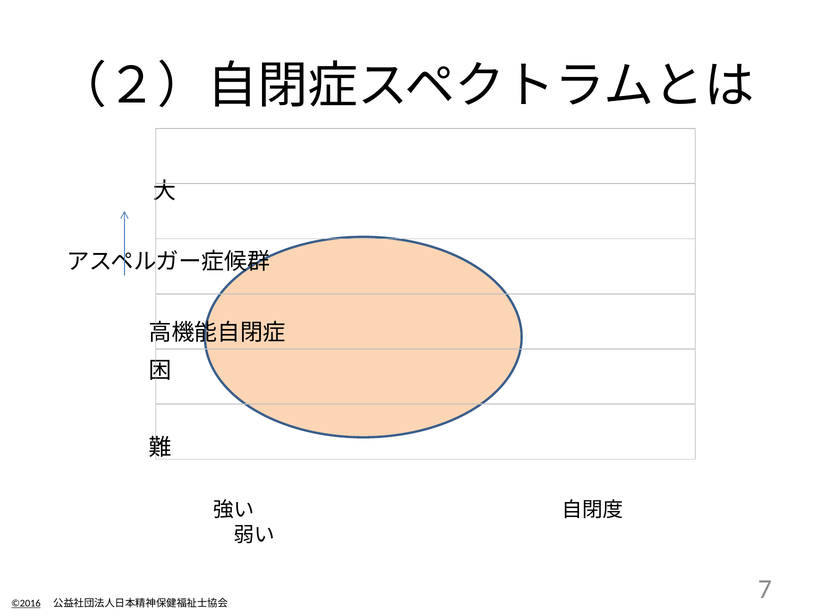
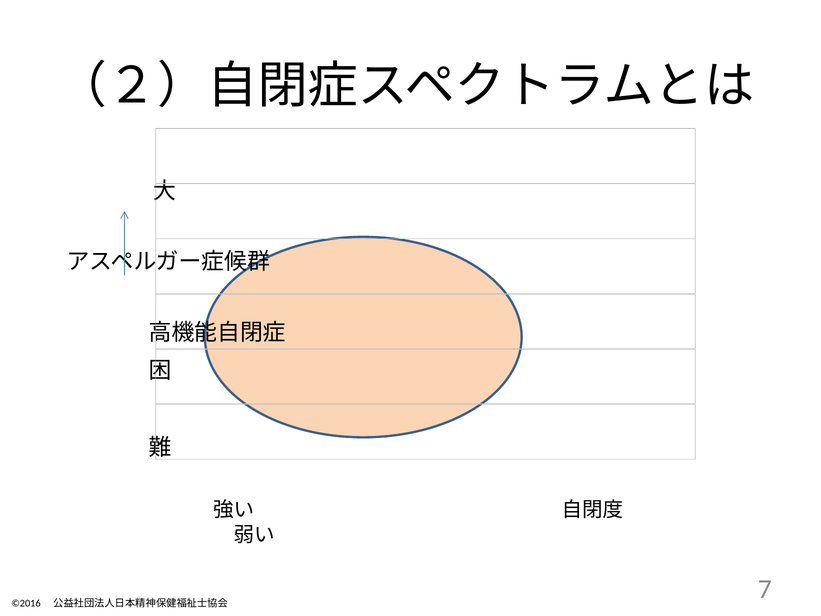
©2016 underline: present -> none (26, 603)
